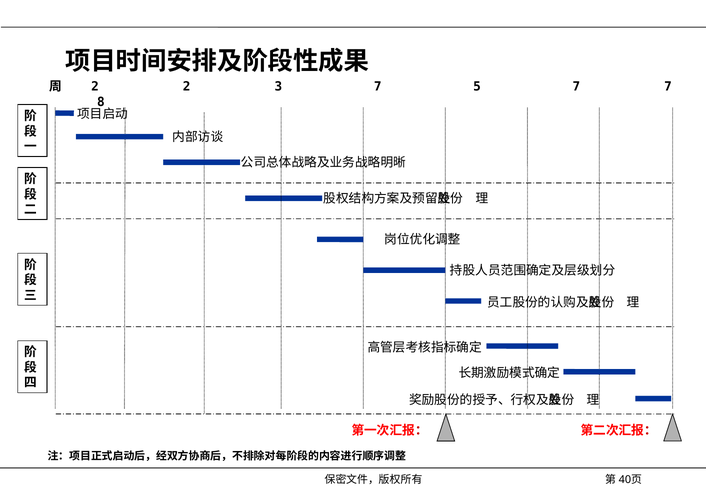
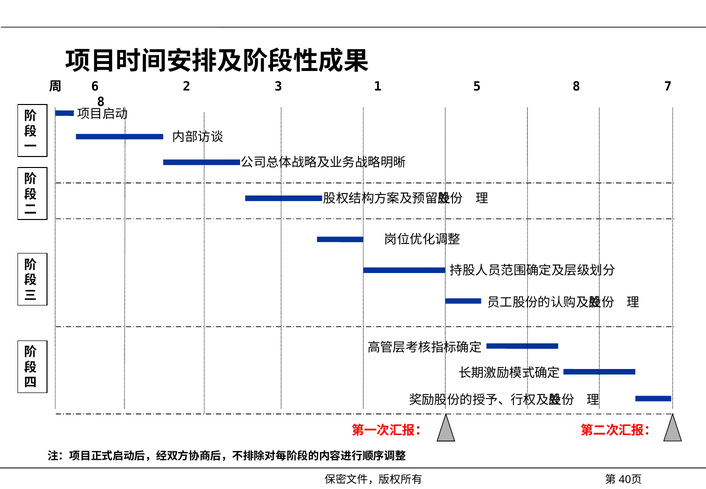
2: 2 -> 6 (95, 87)
3 7: 7 -> 1 (378, 87)
5 7: 7 -> 8 (576, 87)
